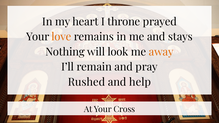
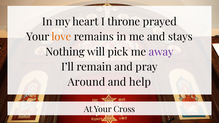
look: look -> pick (118, 52)
away colour: orange -> purple (161, 52)
Rushed: Rushed -> Around (86, 82)
